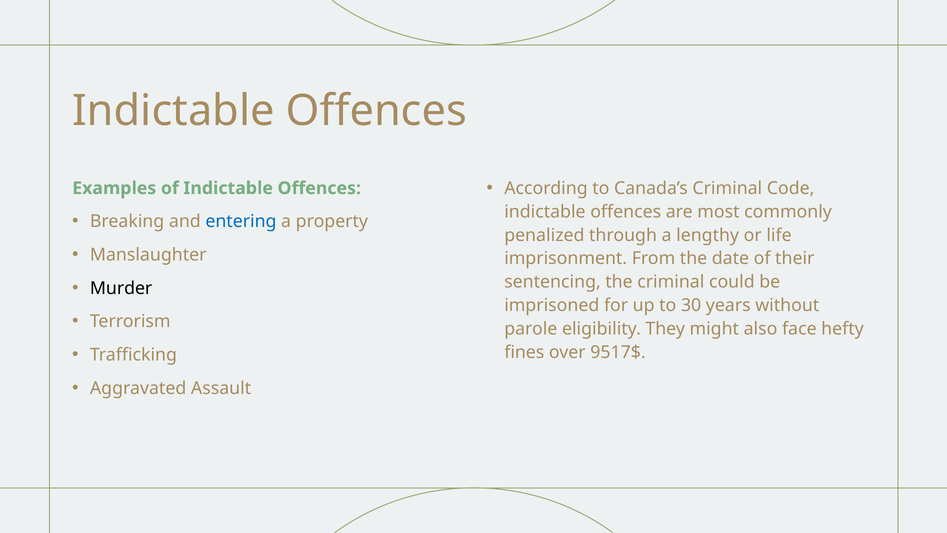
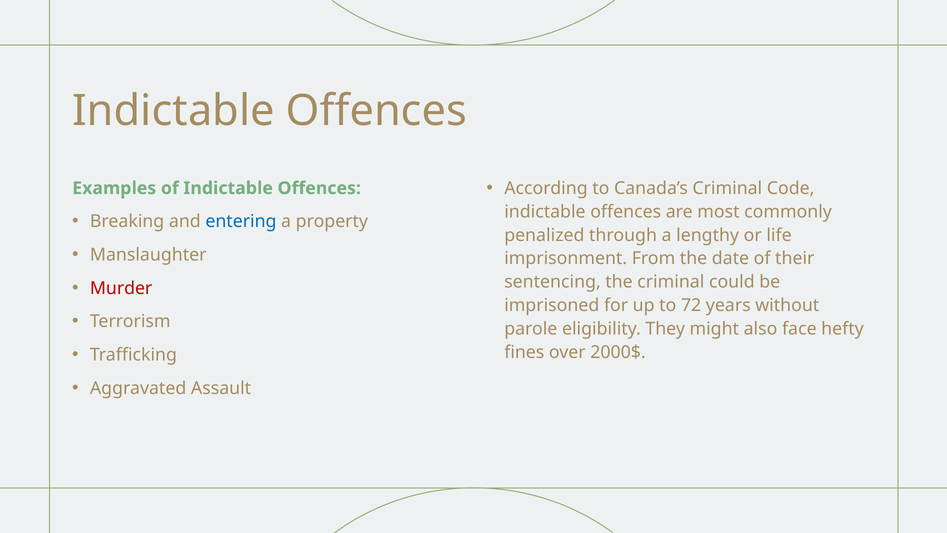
Murder colour: black -> red (121, 288)
30: 30 -> 72 (691, 305)
9517$: 9517$ -> 2000$ (618, 352)
